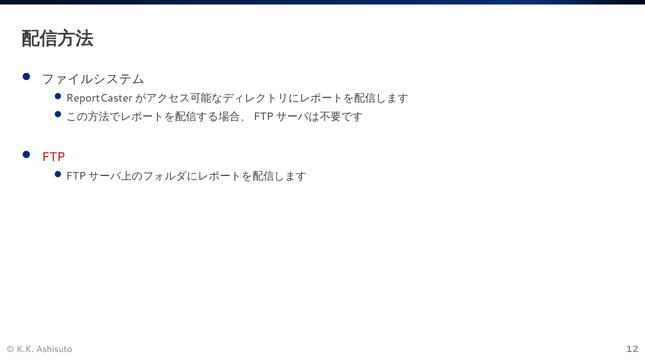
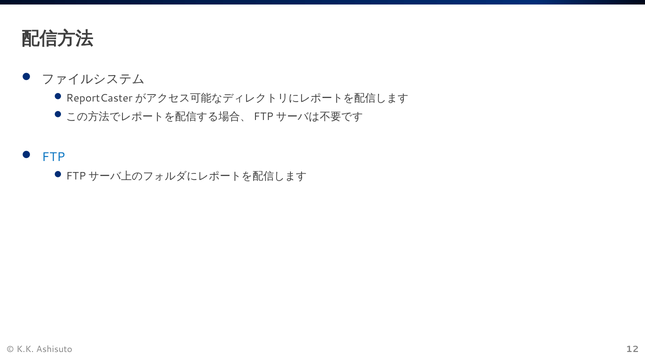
FTP colour: red -> blue (53, 157)
